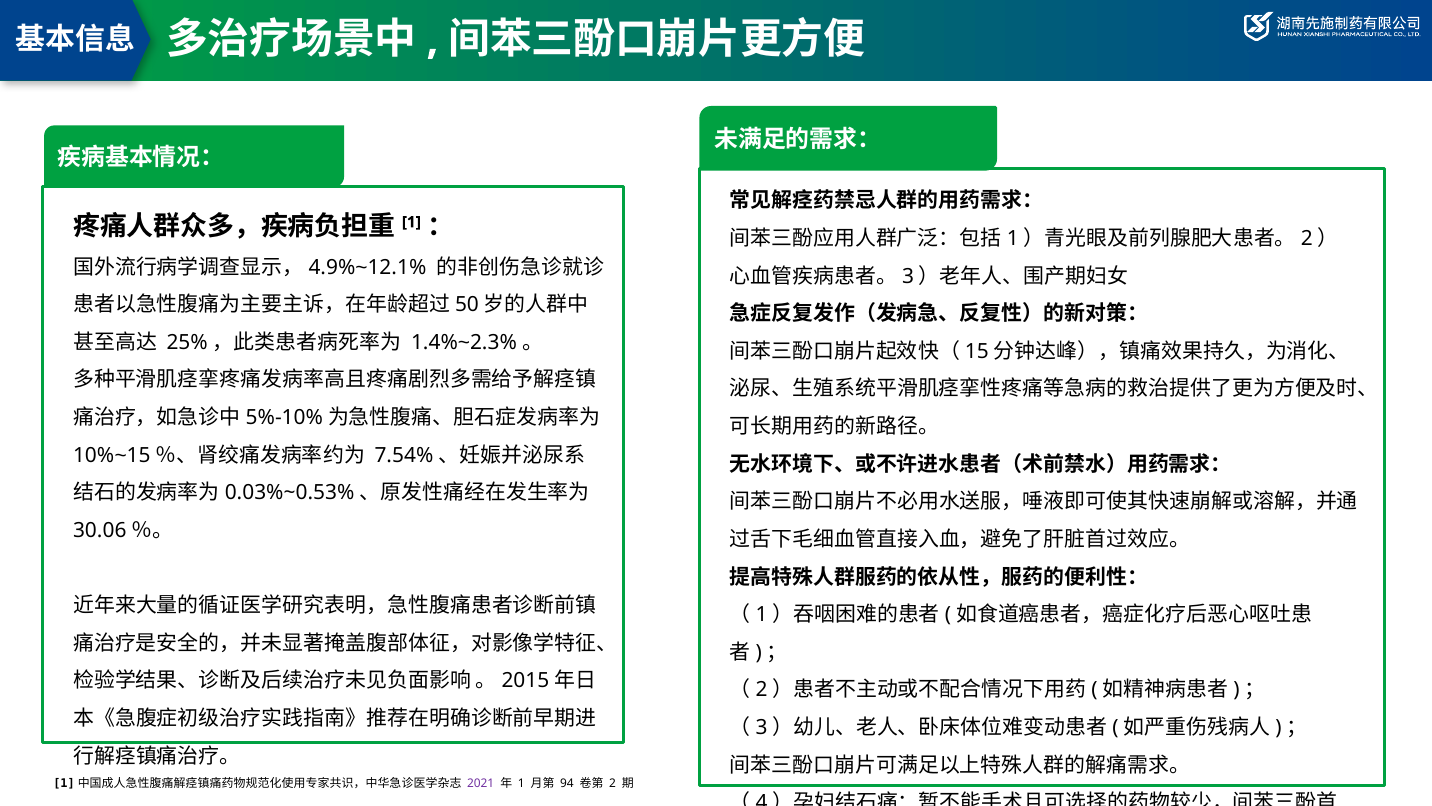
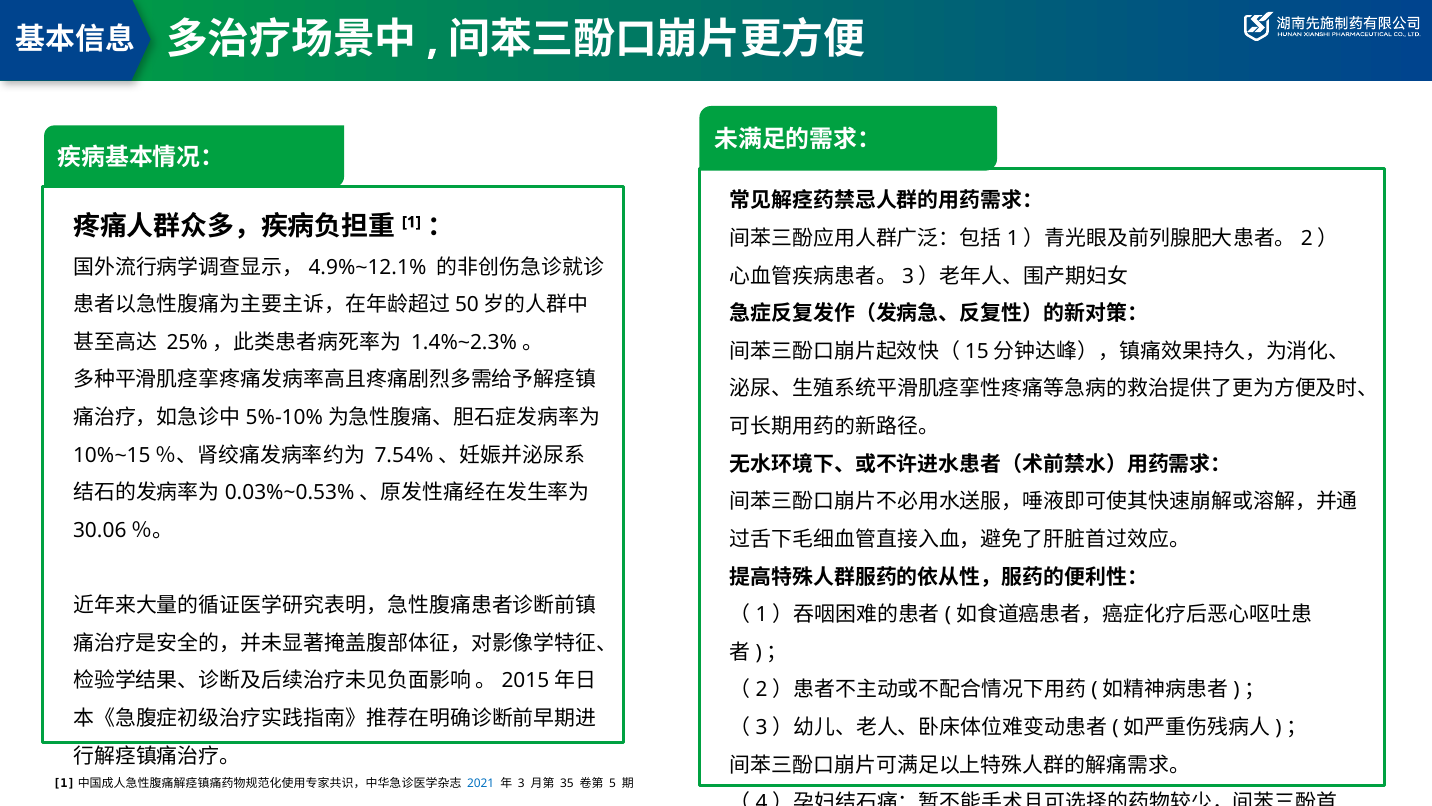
2021 colour: purple -> blue (481, 783)
1: 1 -> 3 (521, 783)
94: 94 -> 35 (567, 783)
2: 2 -> 5 (613, 783)
